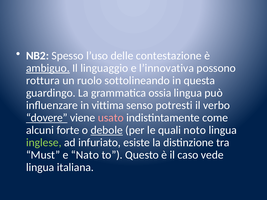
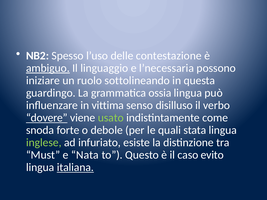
l’innovativa: l’innovativa -> l’necessaria (167, 68)
rottura: rottura -> iniziare (43, 81)
potresti: potresti -> disilluso (174, 105)
usato colour: pink -> light green (111, 118)
alcuni: alcuni -> snoda (40, 130)
debole underline: present -> none (107, 130)
noto: noto -> stata (195, 130)
Nato: Nato -> Nata (85, 155)
vede: vede -> evito (212, 155)
italiana underline: none -> present (75, 168)
